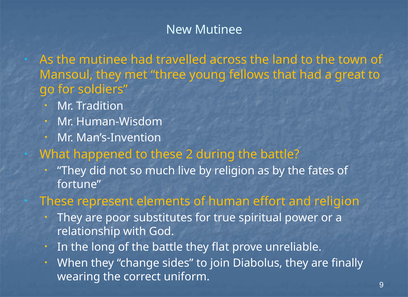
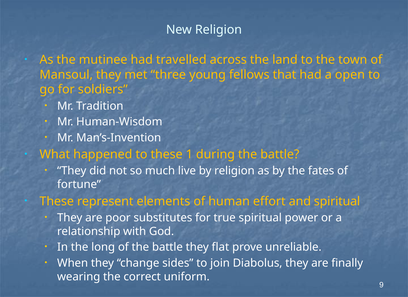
New Mutinee: Mutinee -> Religion (219, 30)
great: great -> open (350, 75)
2: 2 -> 1 (189, 154)
and religion: religion -> spiritual (337, 201)
